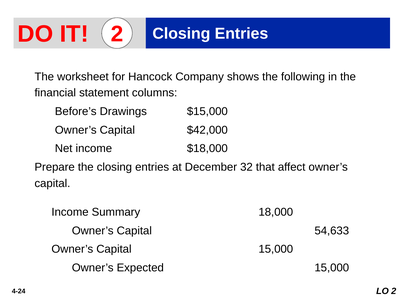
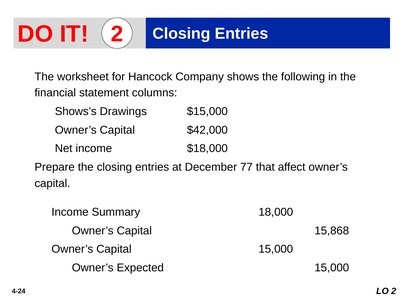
Before’s: Before’s -> Shows’s (76, 112)
32: 32 -> 77 (246, 167)
54,633: 54,633 -> 15,868 (332, 231)
